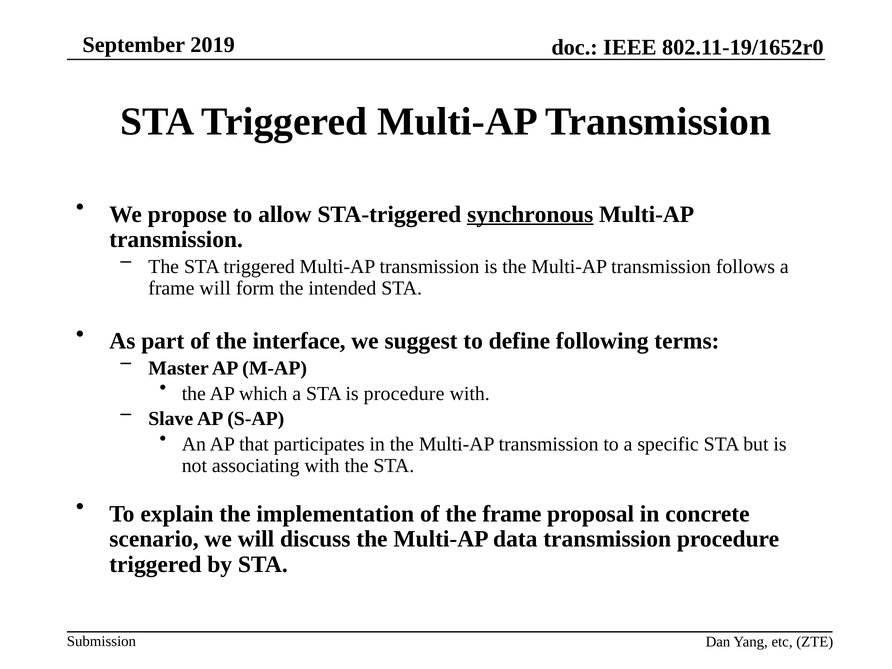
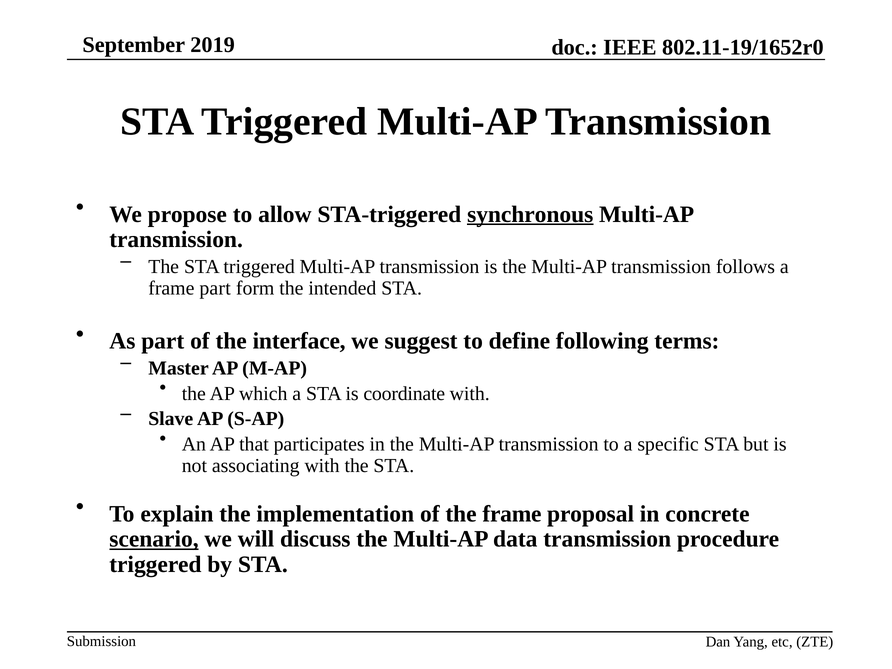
frame will: will -> part (215, 288)
is procedure: procedure -> coordinate (404, 393)
scenario underline: none -> present (154, 539)
